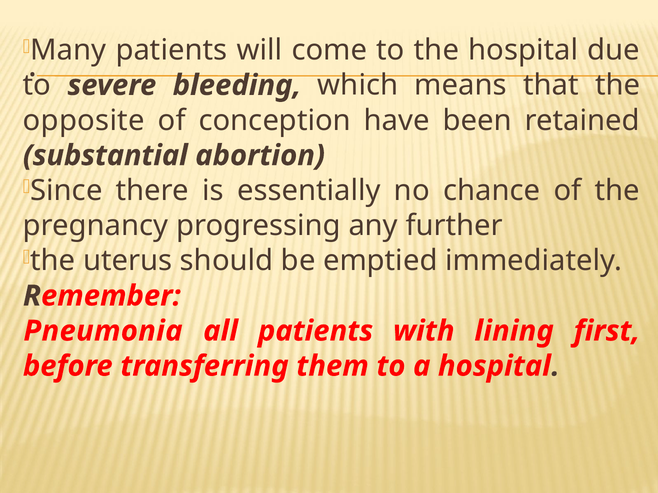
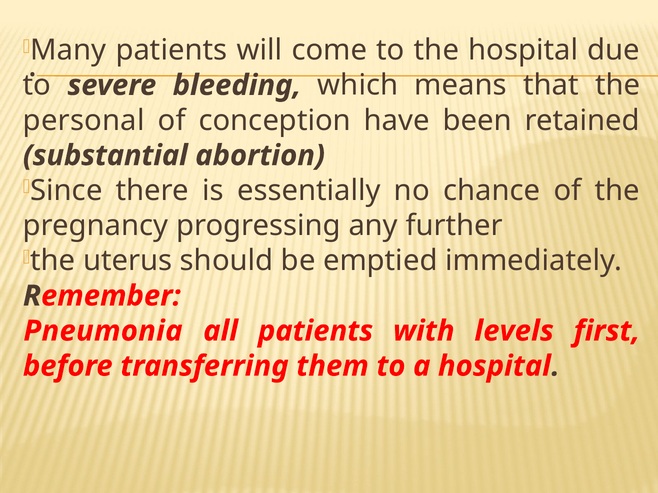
opposite: opposite -> personal (84, 121)
lining: lining -> levels (514, 331)
